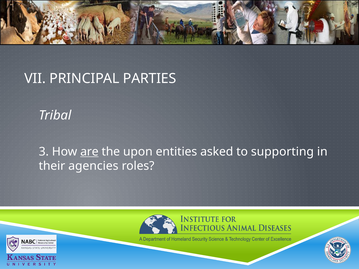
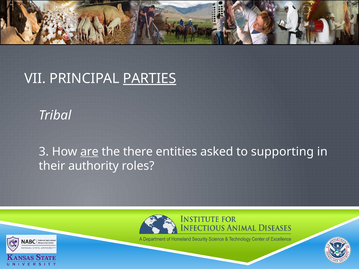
PARTIES underline: none -> present (150, 79)
upon: upon -> there (138, 152)
agencies: agencies -> authority (93, 166)
